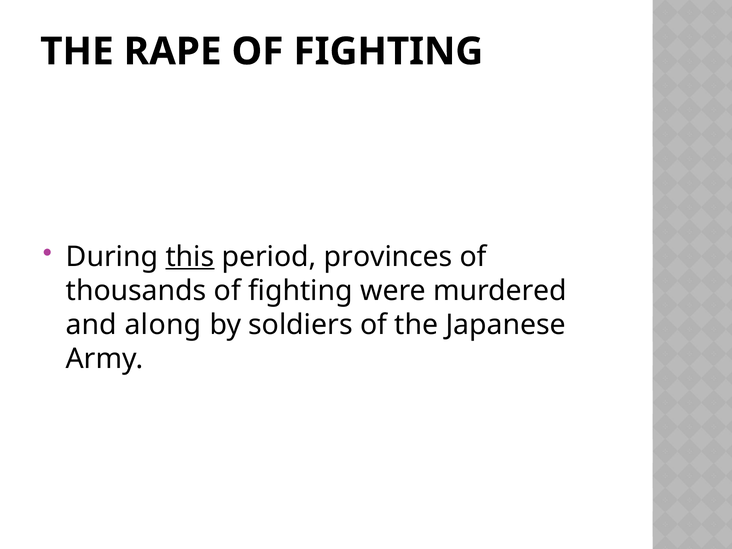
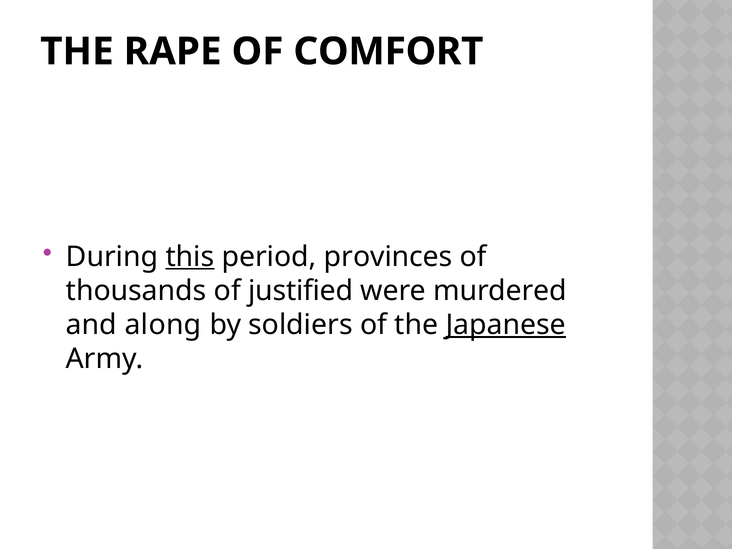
RAPE OF FIGHTING: FIGHTING -> COMFORT (388, 52)
thousands of fighting: fighting -> justified (301, 291)
Japanese underline: none -> present (506, 325)
